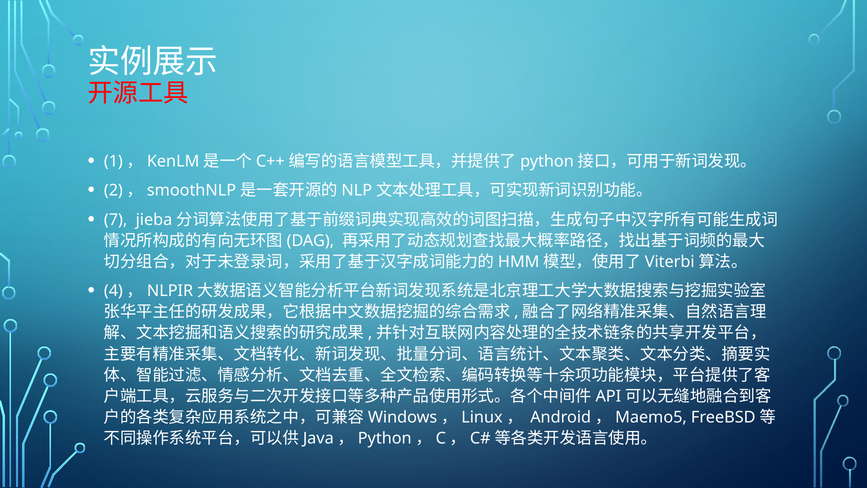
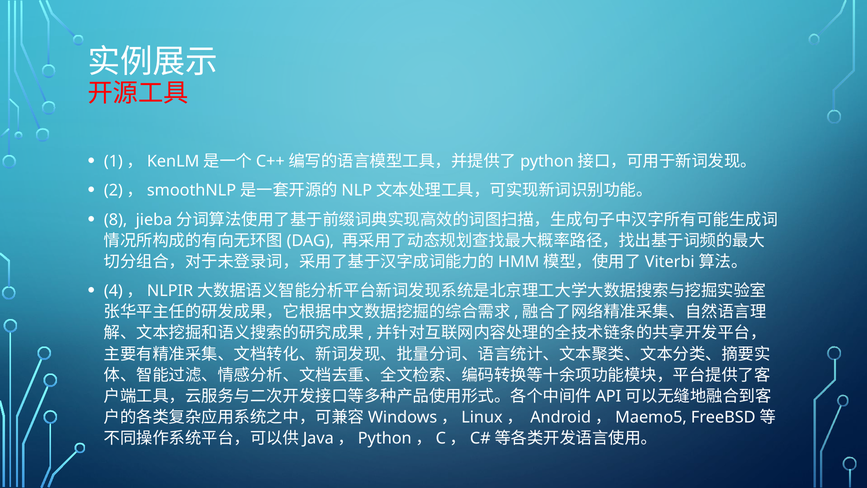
7: 7 -> 8 (116, 220)
